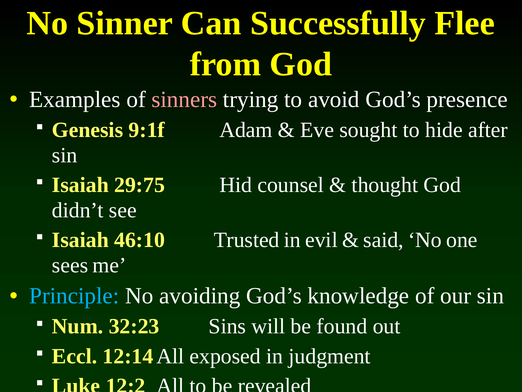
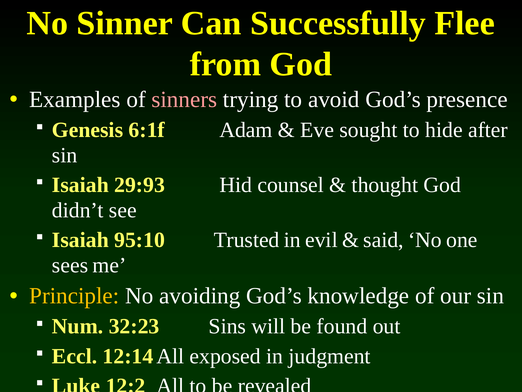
9:1f: 9:1f -> 6:1f (147, 130)
29:75: 29:75 -> 29:93 (140, 185)
46:10: 46:10 -> 95:10 (140, 240)
Principle colour: light blue -> yellow (74, 296)
